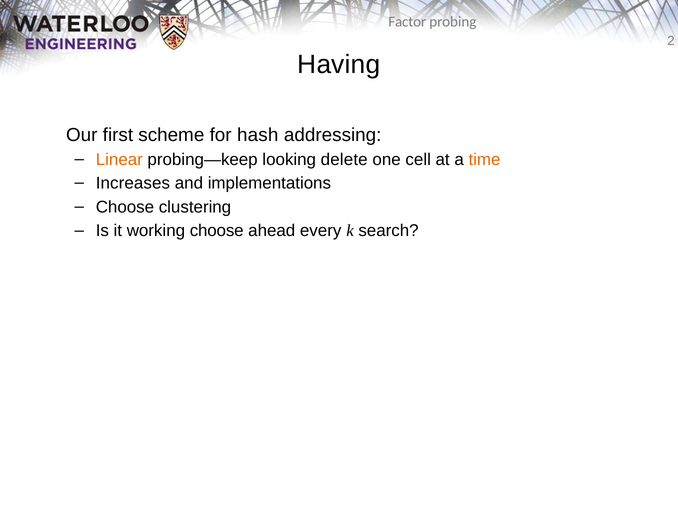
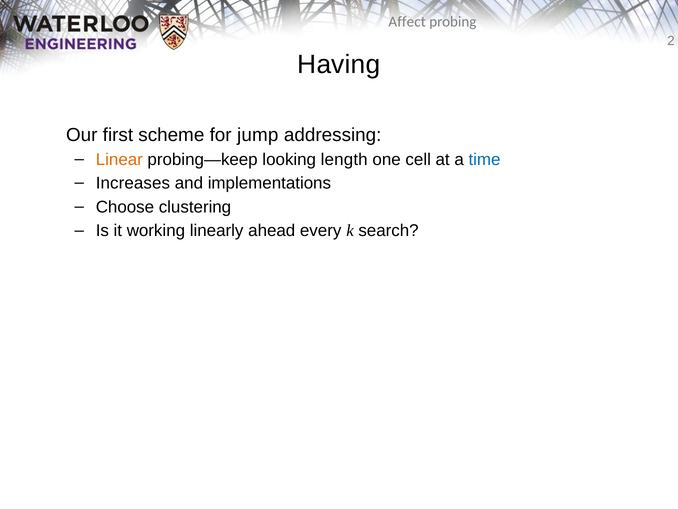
Factor: Factor -> Affect (407, 22)
hash: hash -> jump (258, 135)
delete: delete -> length (344, 159)
time colour: orange -> blue (485, 159)
working choose: choose -> linearly (217, 231)
